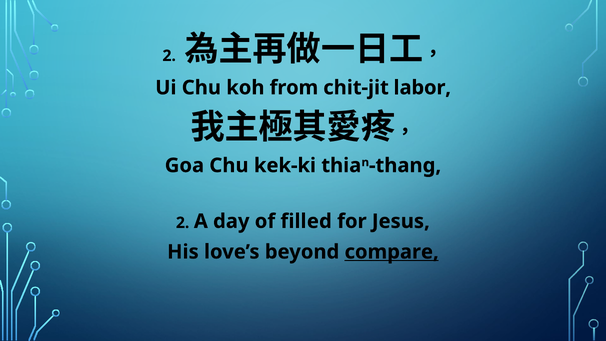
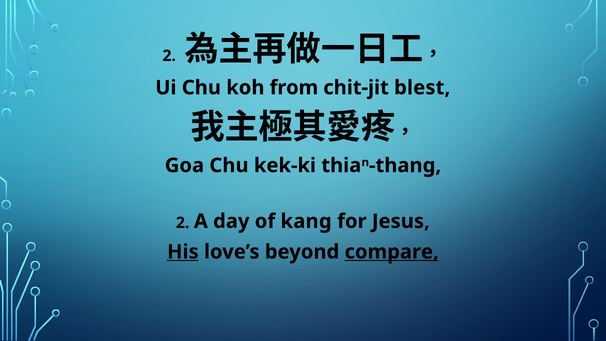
labor: labor -> blest (422, 88)
filled: filled -> kang (306, 221)
His underline: none -> present (183, 252)
